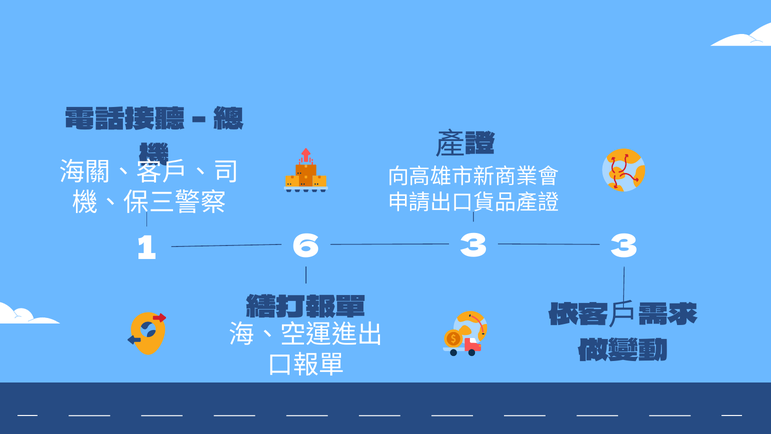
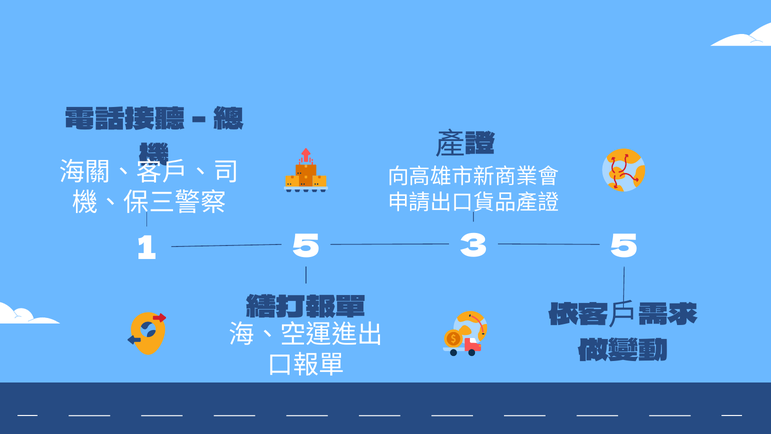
1 6: 6 -> 5 (306, 246)
3 3: 3 -> 5 (624, 246)
